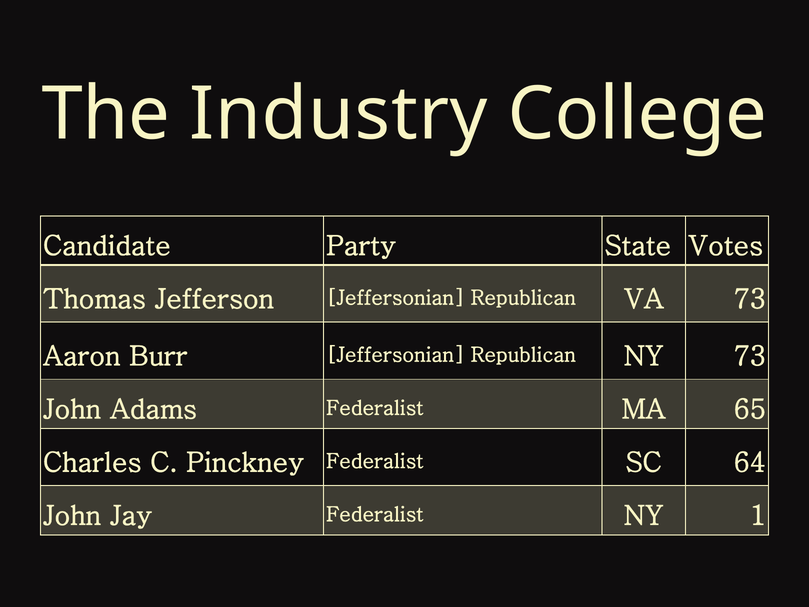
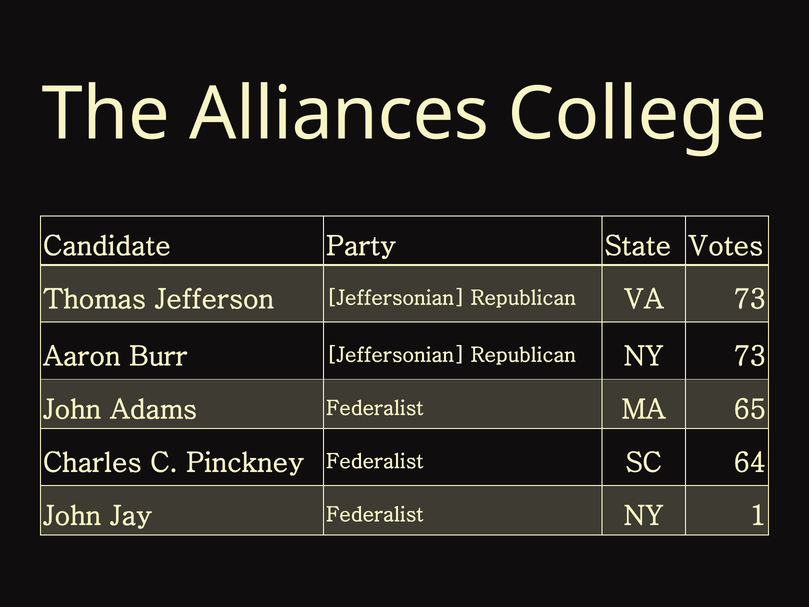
Industry: Industry -> Alliances (339, 114)
